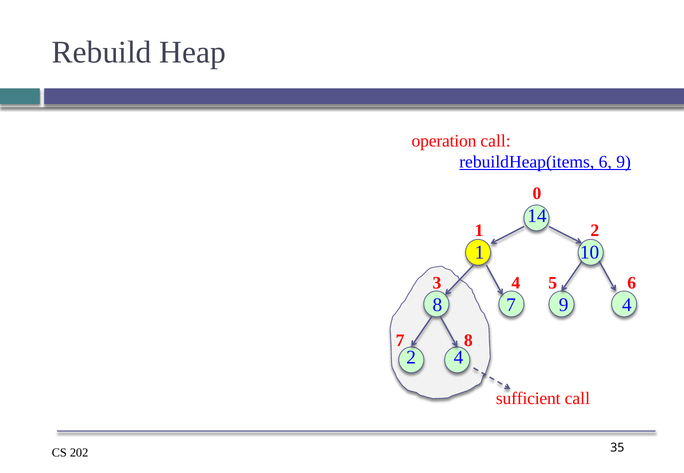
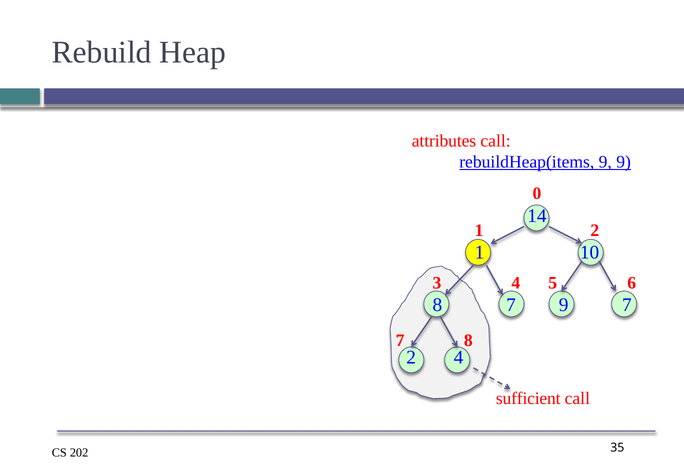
operation: operation -> attributes (444, 141)
rebuildHeap(items 6: 6 -> 9 (605, 162)
9 4: 4 -> 7 (627, 305)
